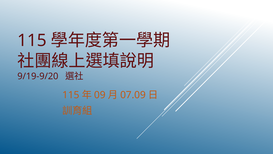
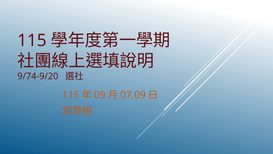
9/19-9/20: 9/19-9/20 -> 9/74-9/20 (38, 76)
